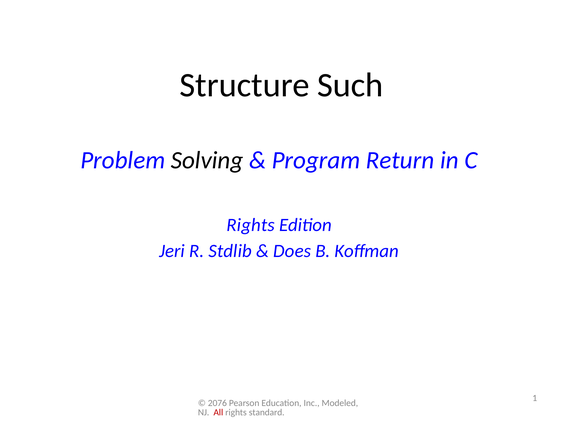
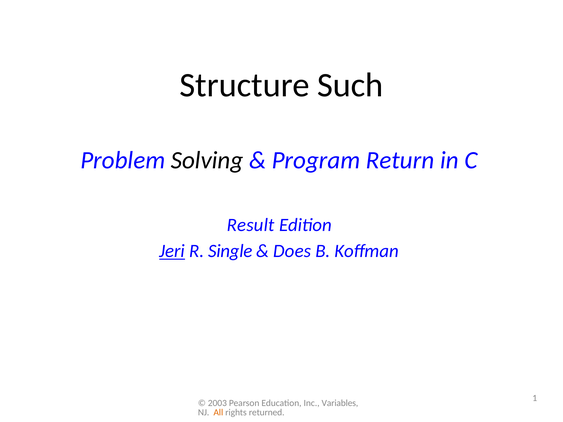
Rights: Rights -> Result (251, 225)
Jeri underline: none -> present (172, 251)
Stdlib: Stdlib -> Single (230, 251)
2076: 2076 -> 2003 (217, 403)
Modeled: Modeled -> Variables (340, 403)
All colour: red -> orange (218, 413)
standard: standard -> returned (267, 413)
